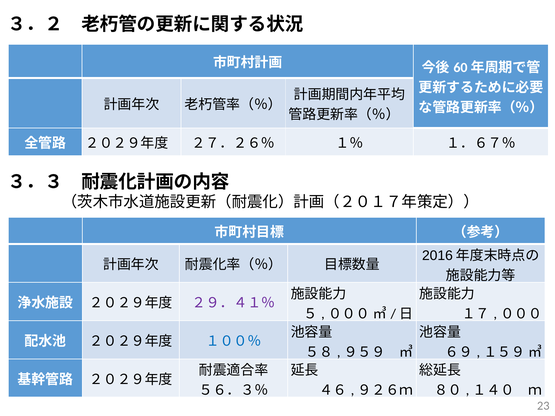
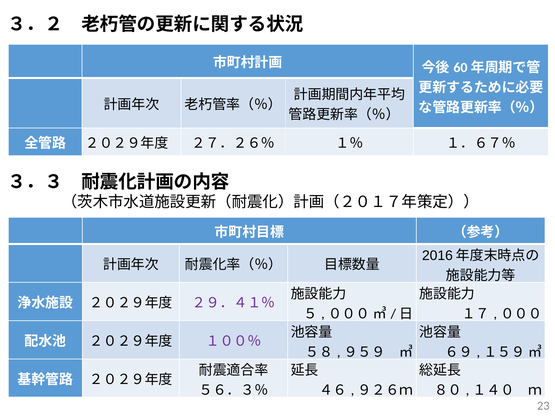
１００％ colour: blue -> purple (234, 341)
